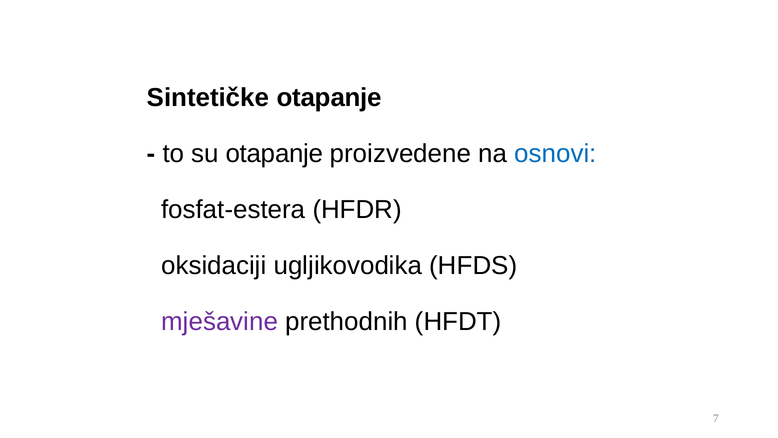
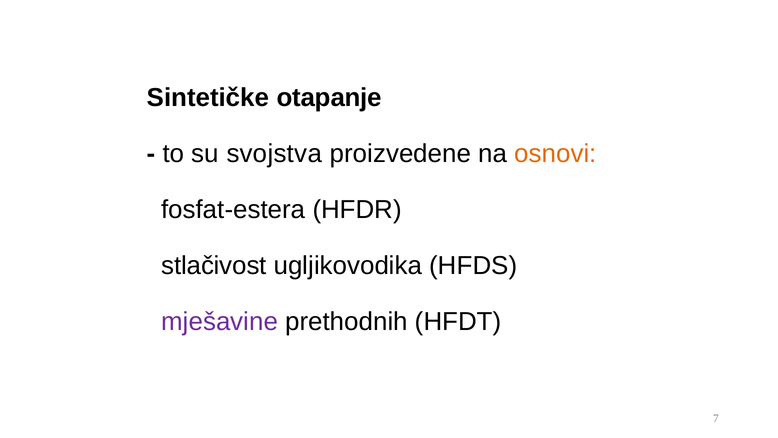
su otapanje: otapanje -> svojstva (274, 153)
osnovi colour: blue -> orange (556, 153)
oksidaciji: oksidaciji -> stlačivost (214, 266)
